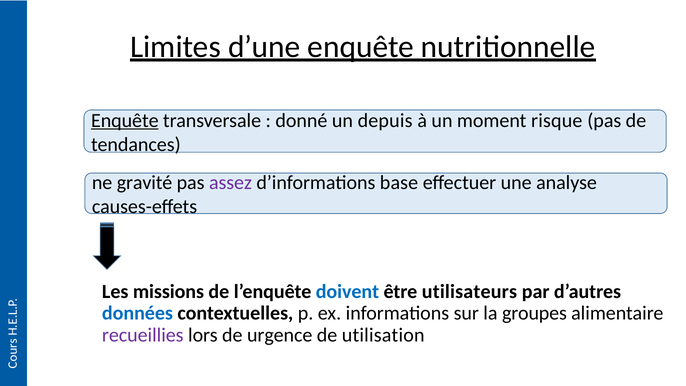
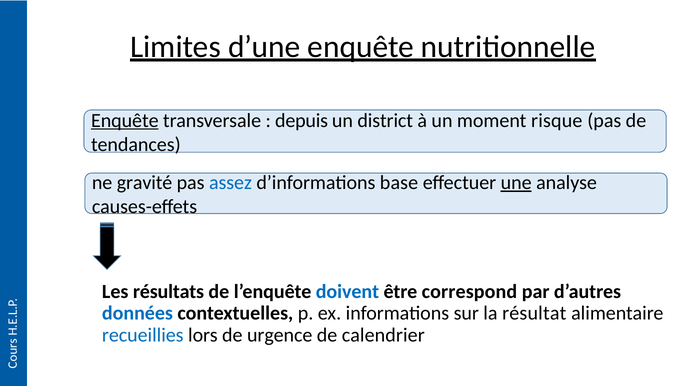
donné: donné -> depuis (302, 120)
depuis: depuis -> district (385, 120)
assez colour: purple -> blue (230, 183)
une underline: none -> present (516, 183)
missions: missions -> résultats (168, 292)
utilisateurs: utilisateurs -> correspond (469, 292)
groupes: groupes -> résultat (534, 313)
recueillies colour: purple -> blue (143, 335)
utilisation: utilisation -> calendrier (383, 335)
